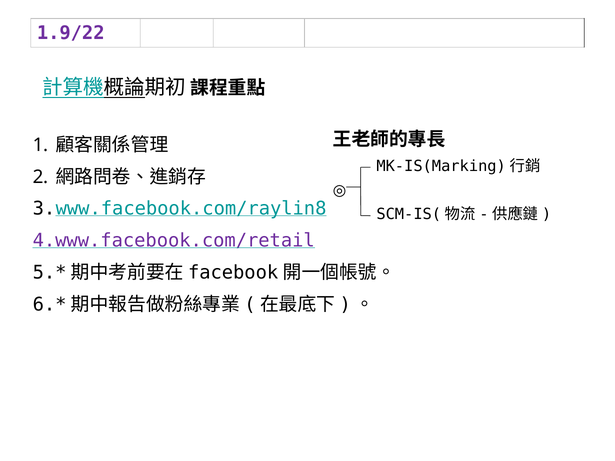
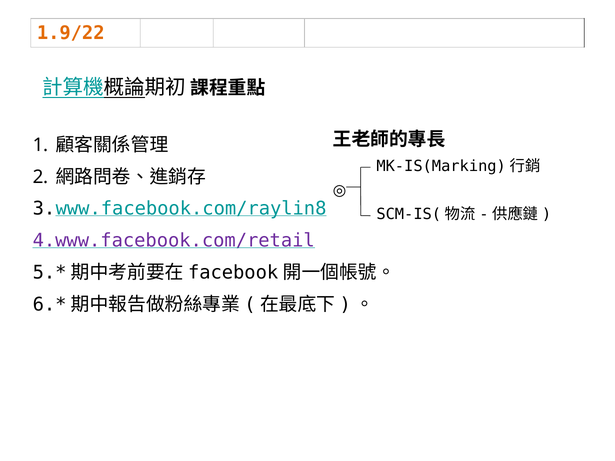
1.9/22 colour: purple -> orange (71, 33)
